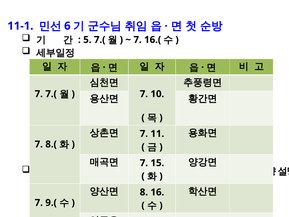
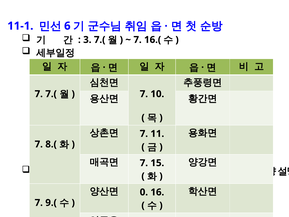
5: 5 -> 3 (87, 40)
8: 8 -> 0 (144, 192)
